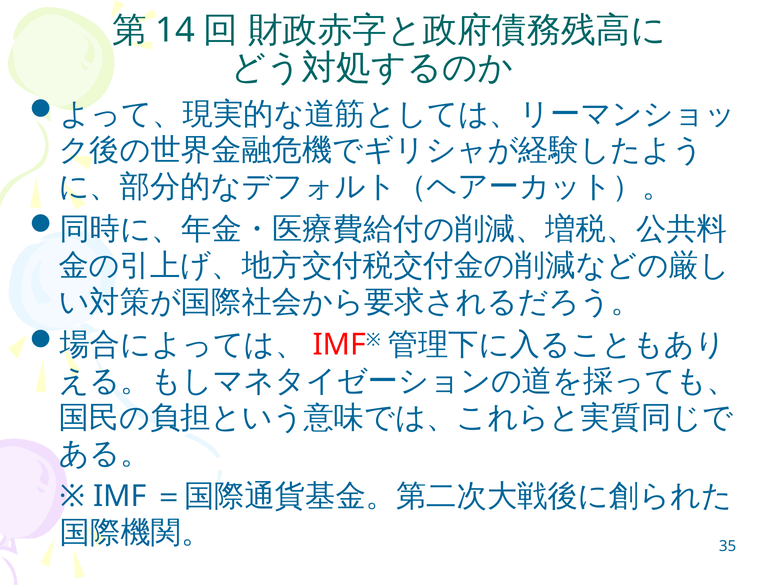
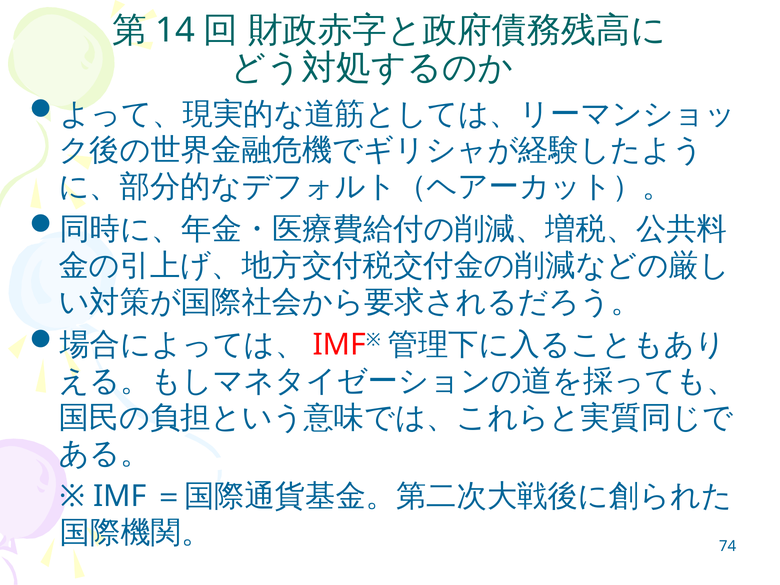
35: 35 -> 74 (728, 546)
